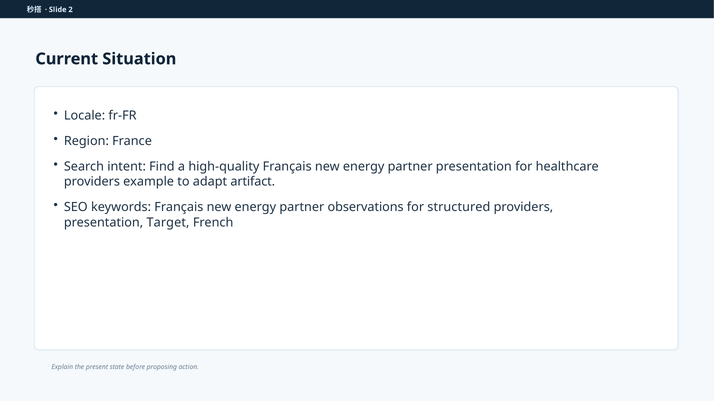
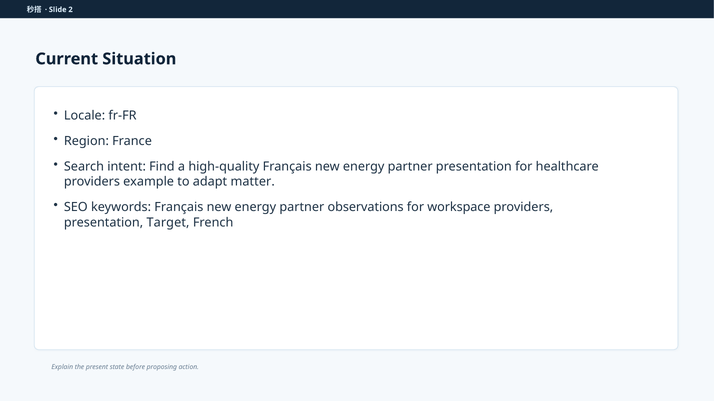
artifact: artifact -> matter (253, 182)
structured: structured -> workspace (459, 208)
